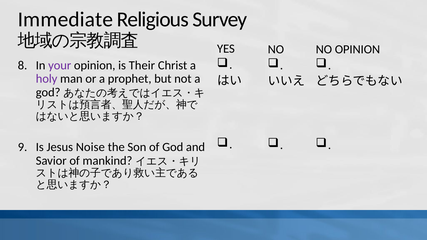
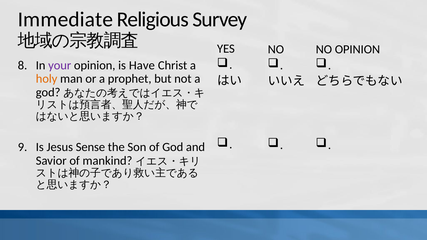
Their: Their -> Have (142, 65)
holy colour: purple -> orange (47, 79)
Noise: Noise -> Sense (90, 147)
